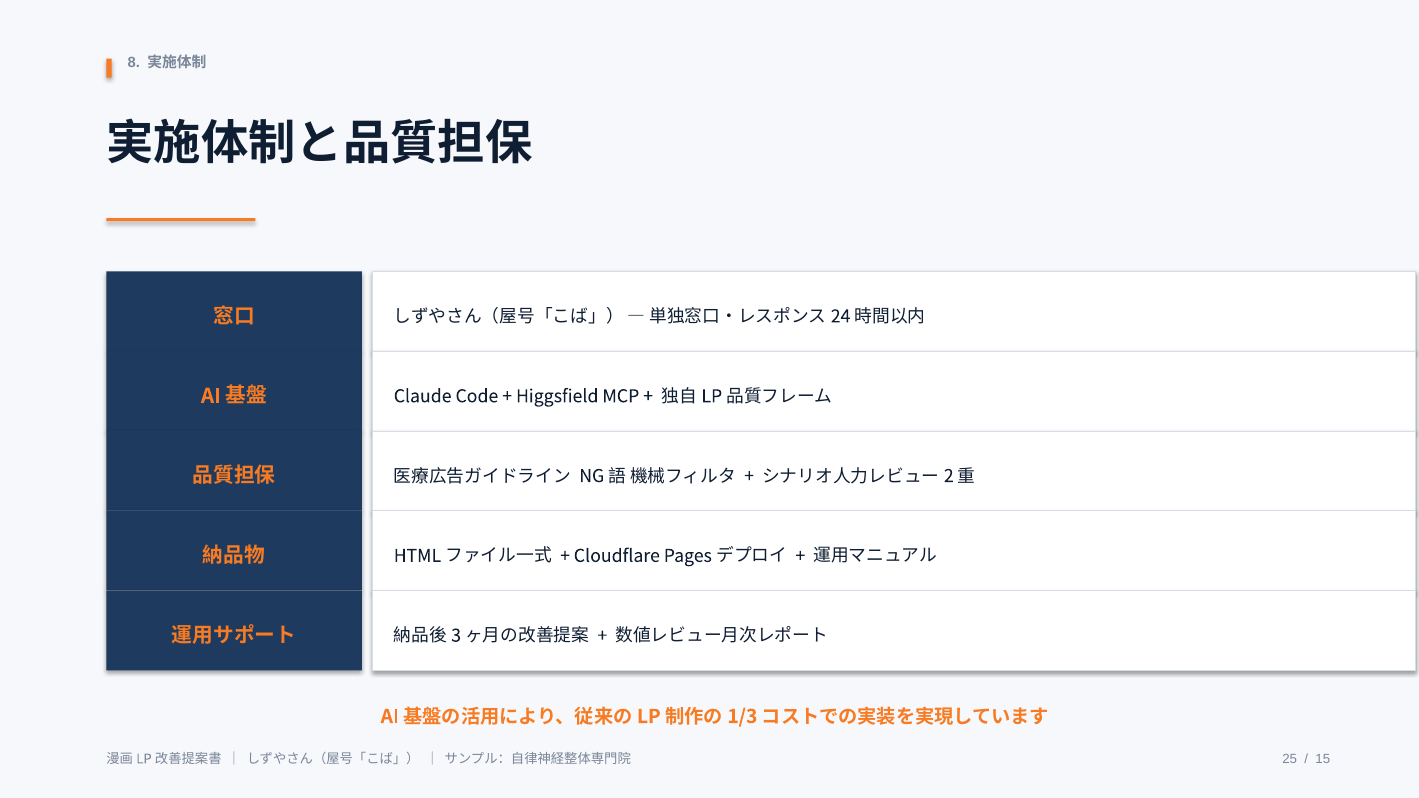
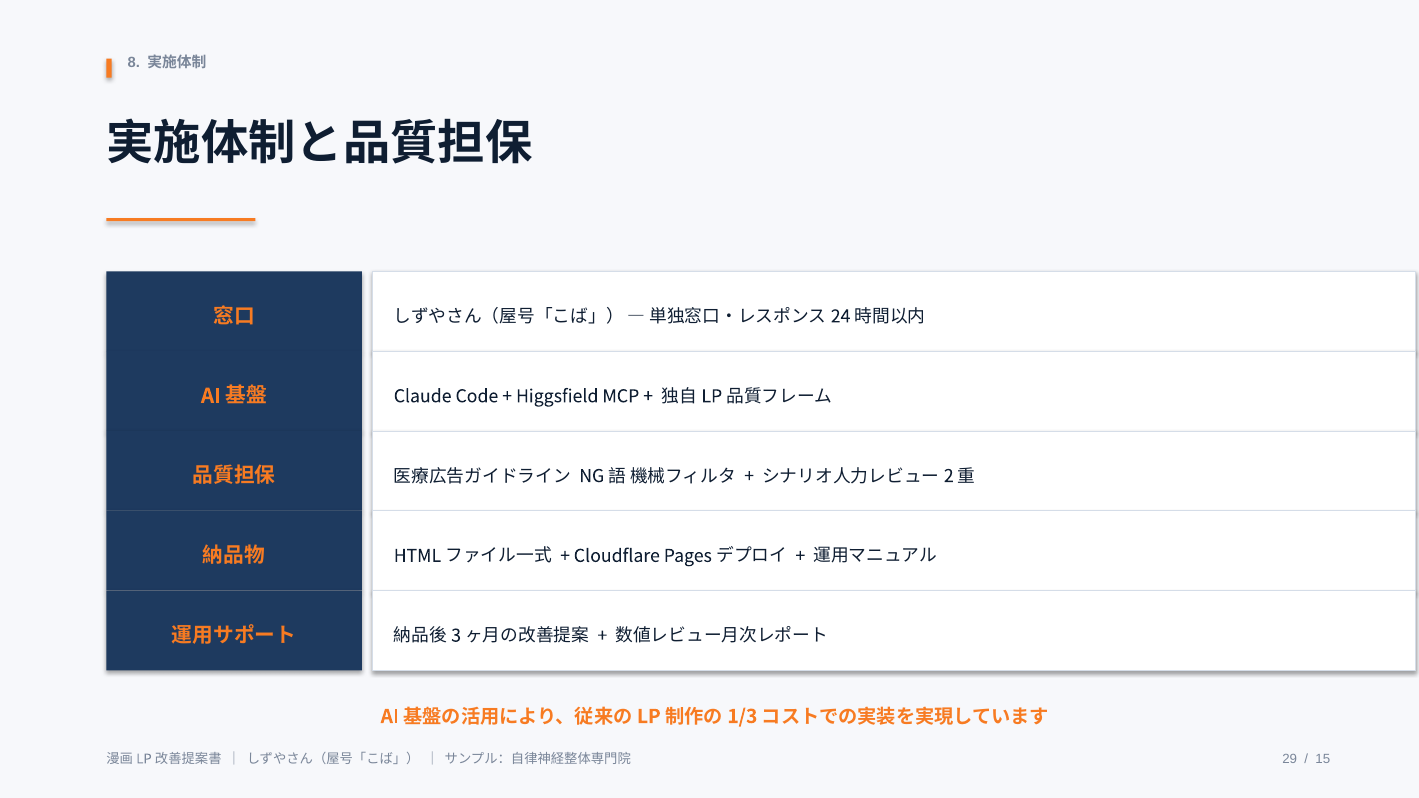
25: 25 -> 29 (1290, 759)
